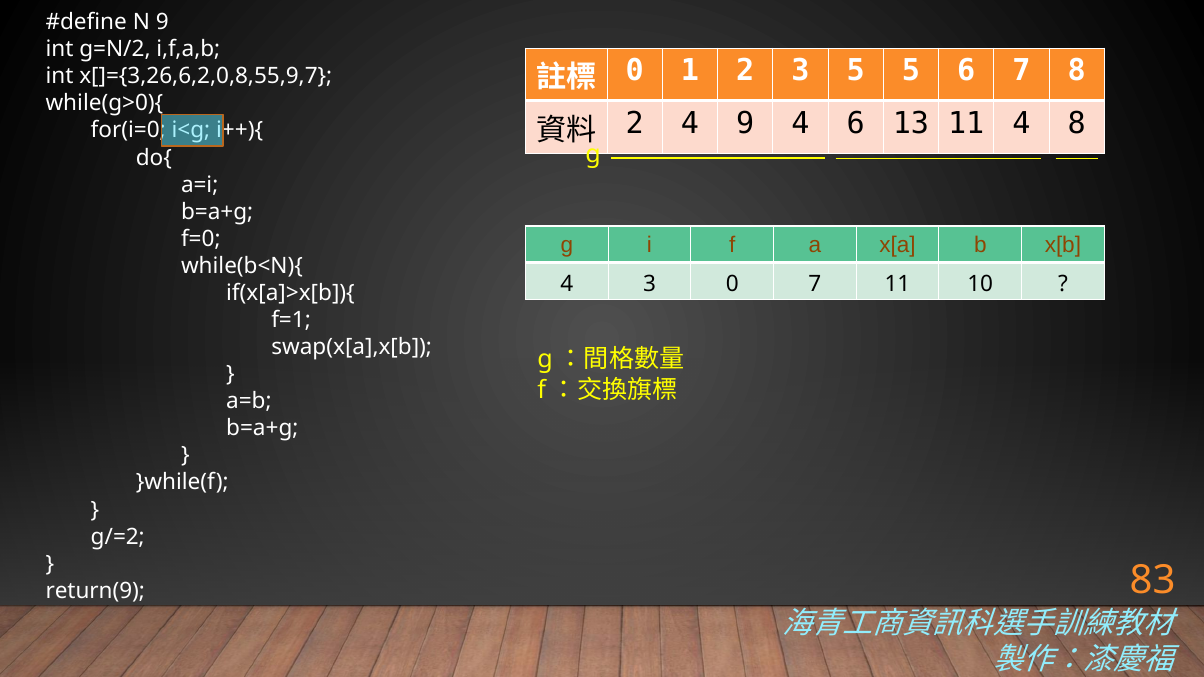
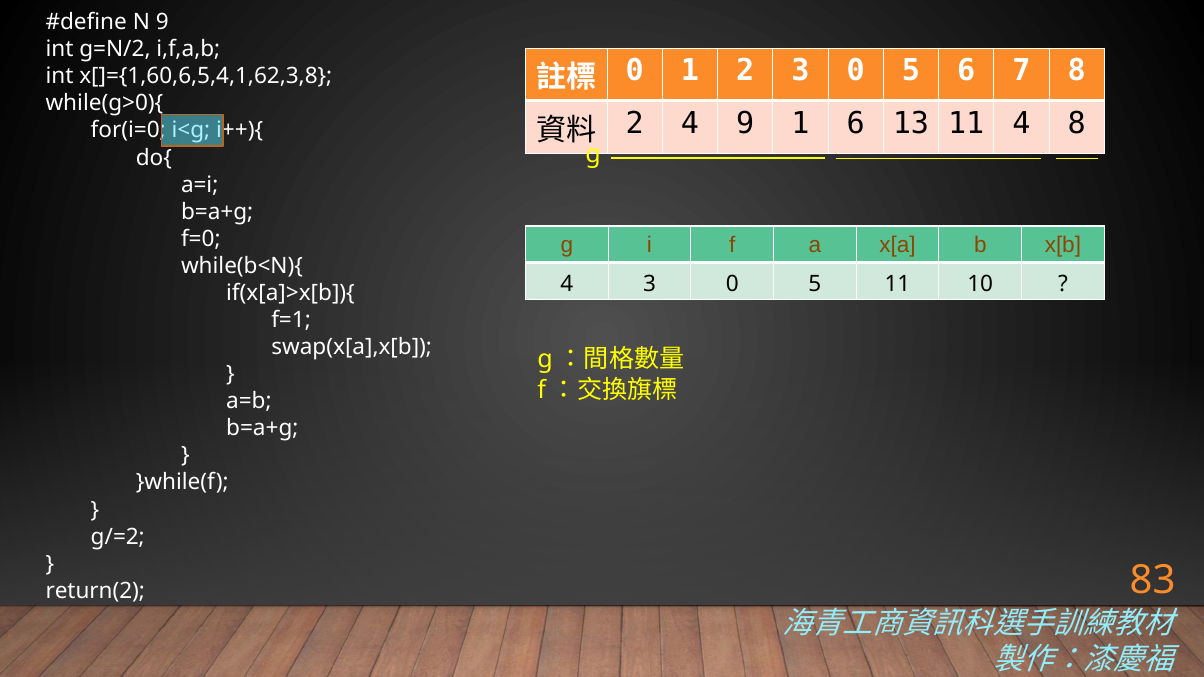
2 3 5: 5 -> 0 (856, 71)
x[]={3,26,6,2,0,8,55,9,7: x[]={3,26,6,2,0,8,55,9,7 -> x[]={1,60,6,5,4,1,62,3,8 (206, 76)
9 4: 4 -> 1 (801, 123)
4 3 0 7: 7 -> 5 (815, 284)
return(9: return(9 -> return(2 (95, 591)
